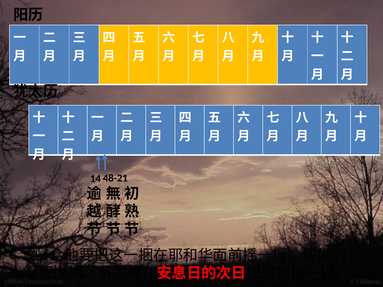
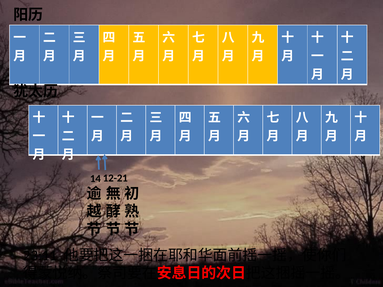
48-21: 48-21 -> 12-21 (115, 178)
